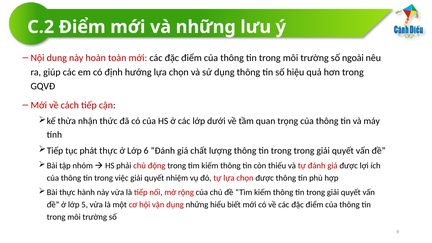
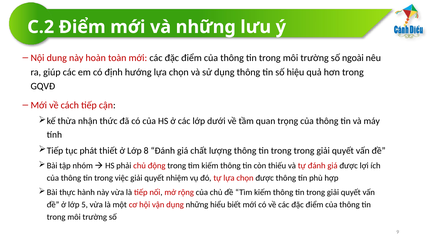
phát thực: thực -> thiết (108, 151)
6: 6 -> 8 (146, 151)
